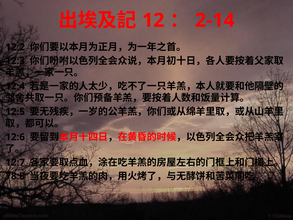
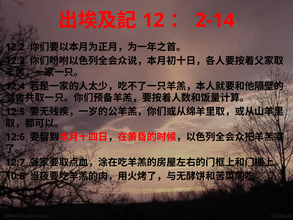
78:8: 78:8 -> 10:8 (15, 176)
